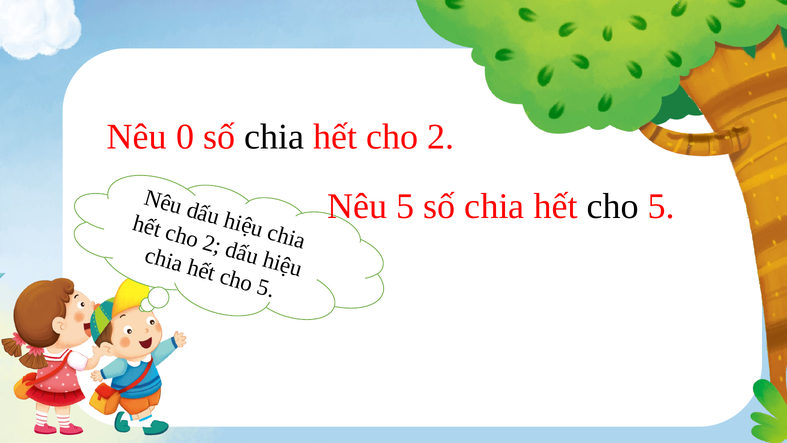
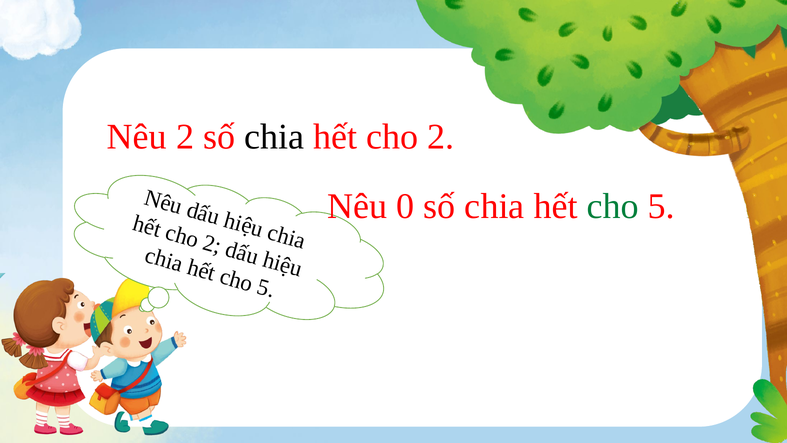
Nêu 0: 0 -> 2 (185, 137)
Nêu 5: 5 -> 0 (405, 206)
cho colour: black -> green (613, 206)
